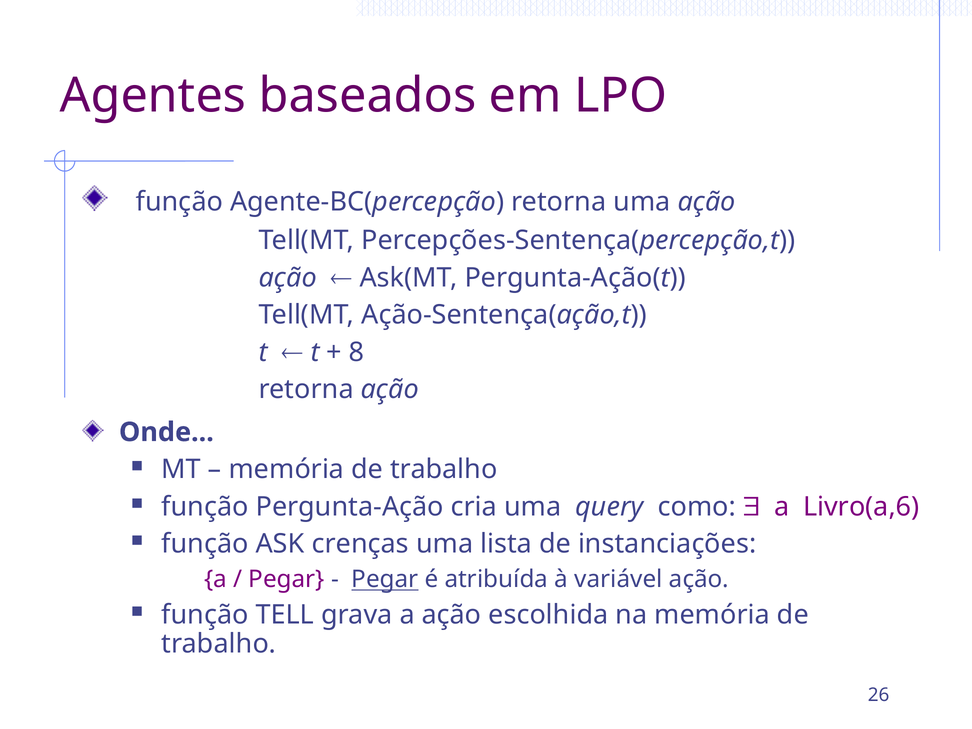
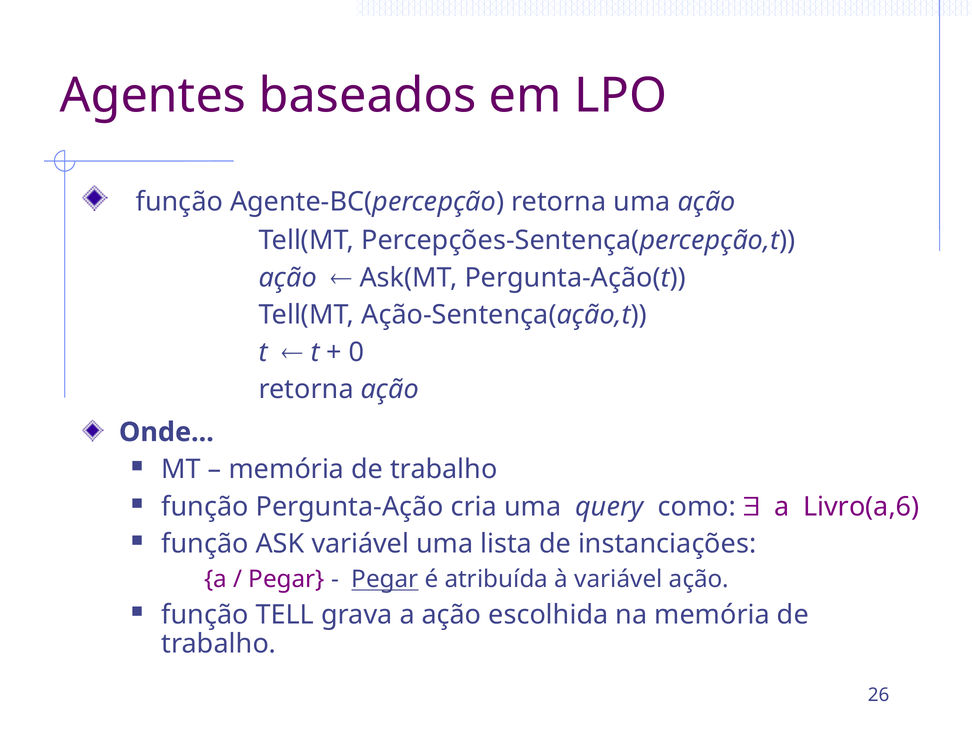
8: 8 -> 0 (357, 352)
ASK crenças: crenças -> variável (360, 544)
